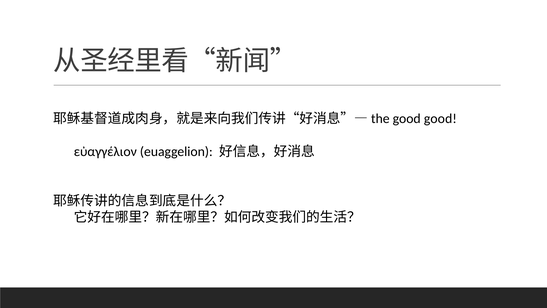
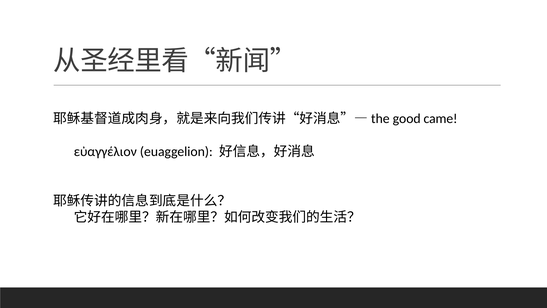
good good: good -> came (440, 119)
